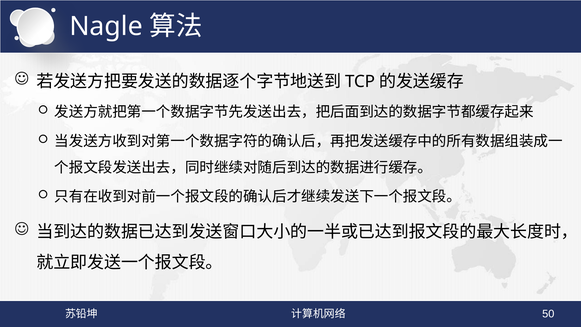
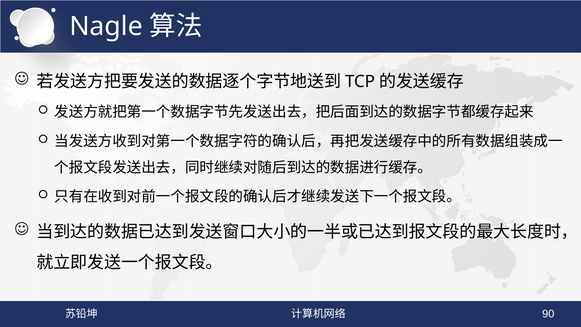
50: 50 -> 90 (548, 314)
